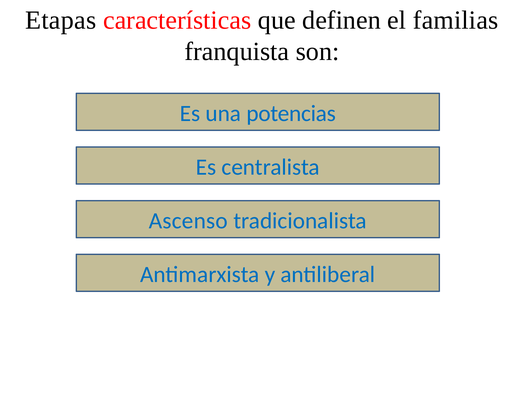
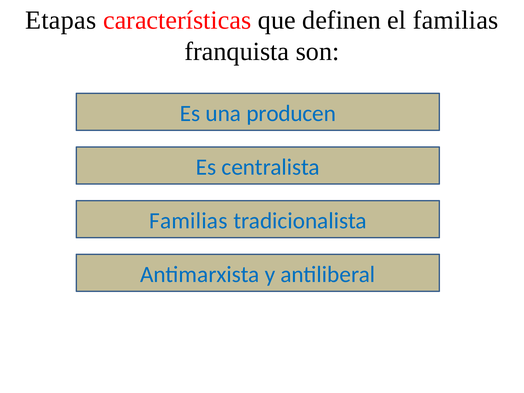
potencias: potencias -> producen (291, 113)
Ascenso: Ascenso -> Familias (188, 221)
